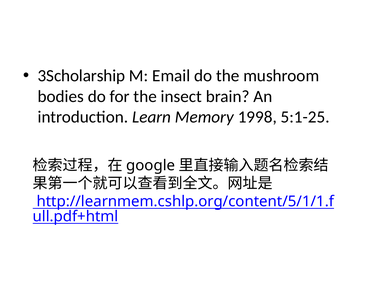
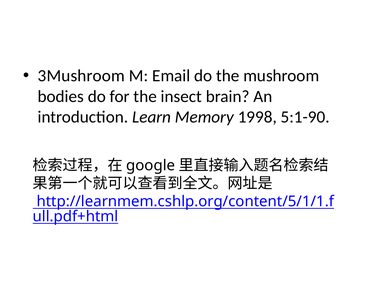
3Scholarship: 3Scholarship -> 3Mushroom (81, 76)
5:1-25: 5:1-25 -> 5:1-90 (305, 117)
